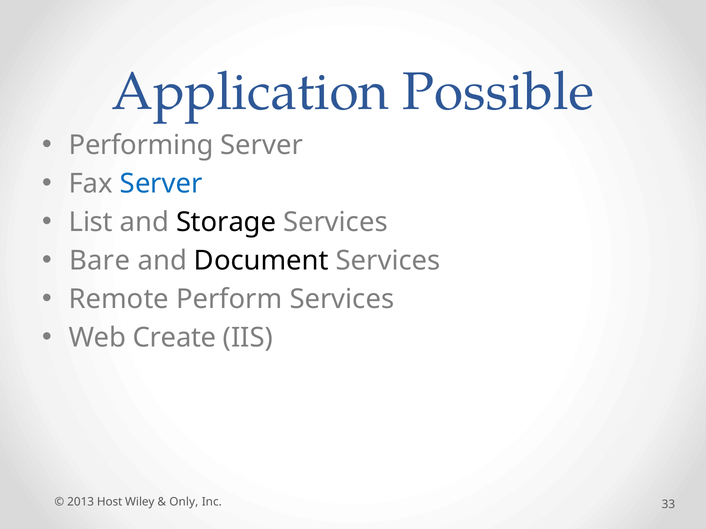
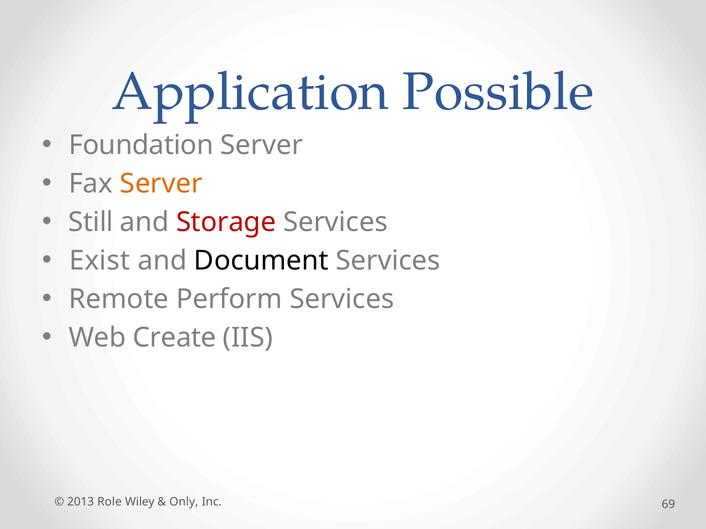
Performing: Performing -> Foundation (141, 145)
Server colour: blue -> orange (161, 184)
List: List -> Still (91, 222)
Storage colour: black -> red (226, 222)
Bare: Bare -> Exist (100, 261)
Host: Host -> Role (110, 502)
33: 33 -> 69 (668, 505)
